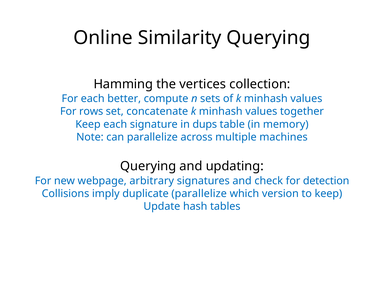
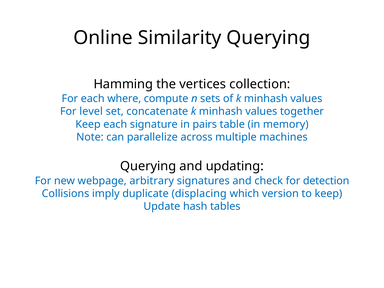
better: better -> where (124, 99)
rows: rows -> level (91, 111)
dups: dups -> pairs (205, 124)
duplicate parallelize: parallelize -> displacing (199, 194)
